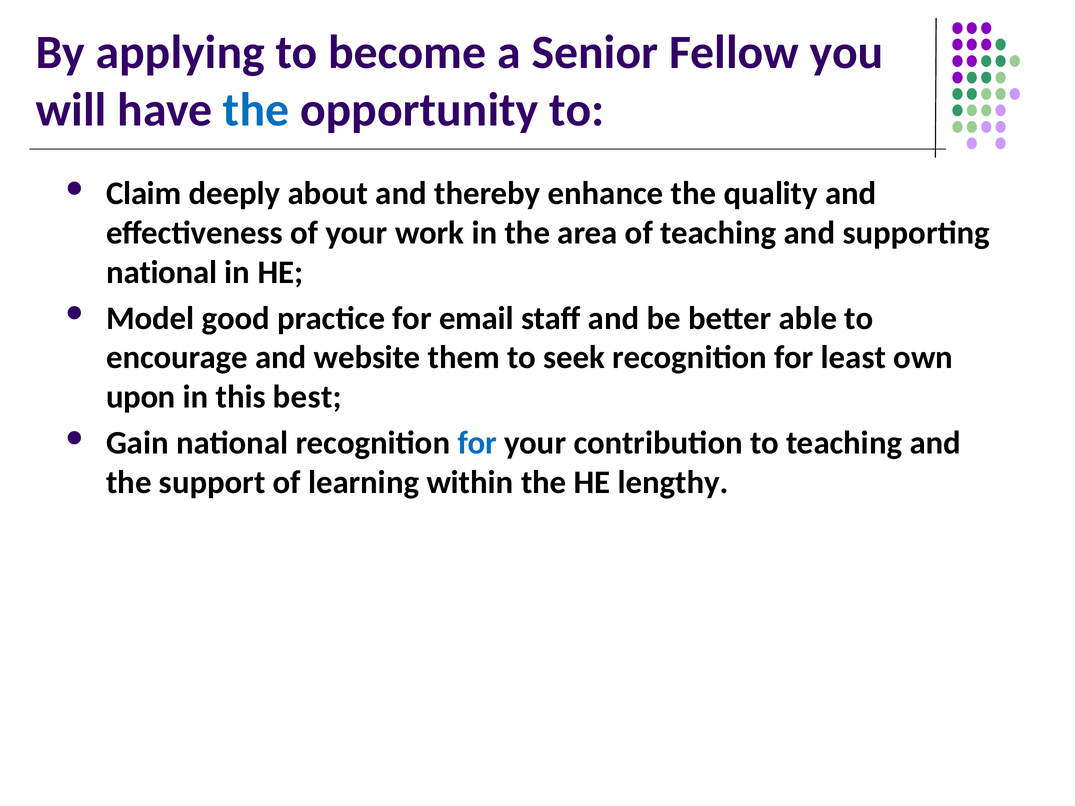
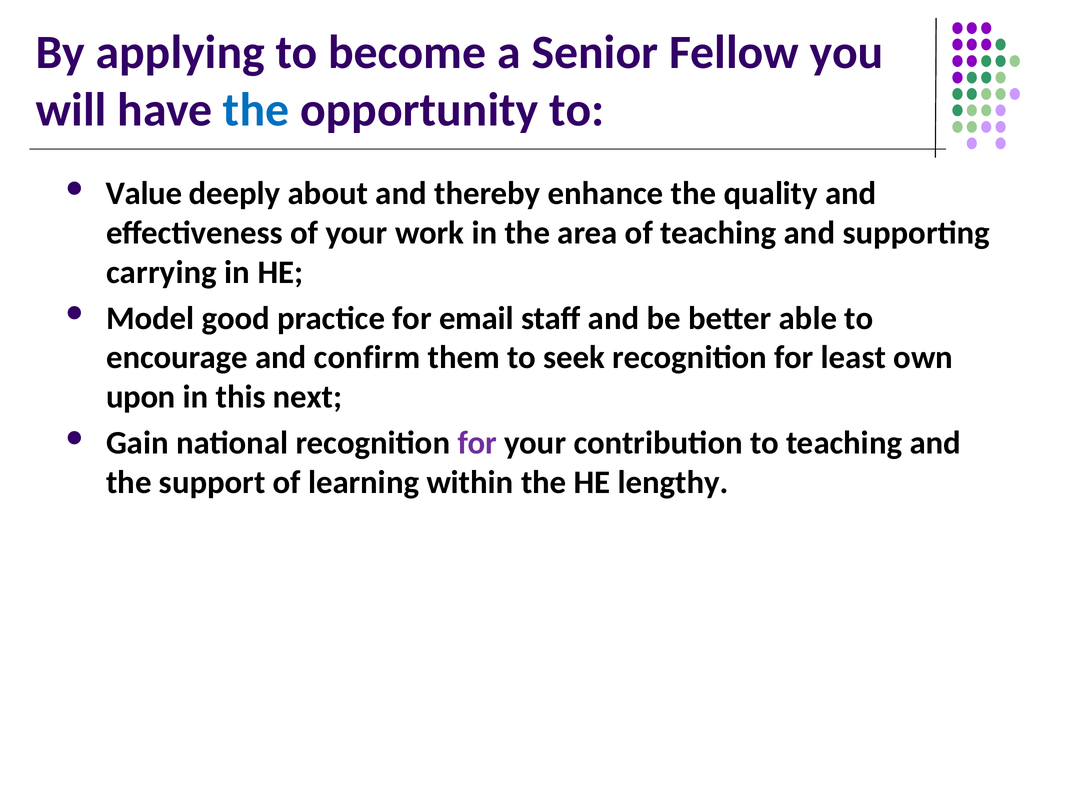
Claim: Claim -> Value (144, 193)
national: national -> carrying (162, 272)
website: website -> confirm (367, 358)
best: best -> next (308, 397)
for colour: blue -> purple (477, 443)
